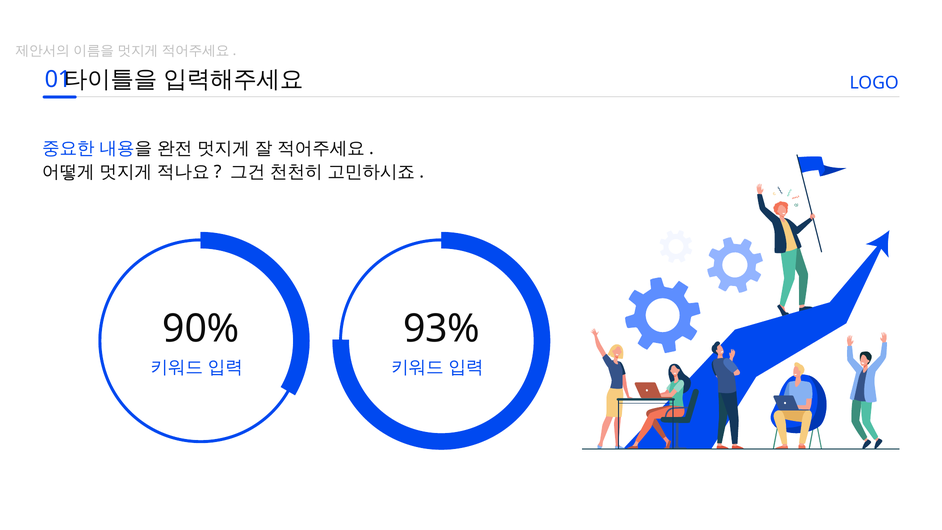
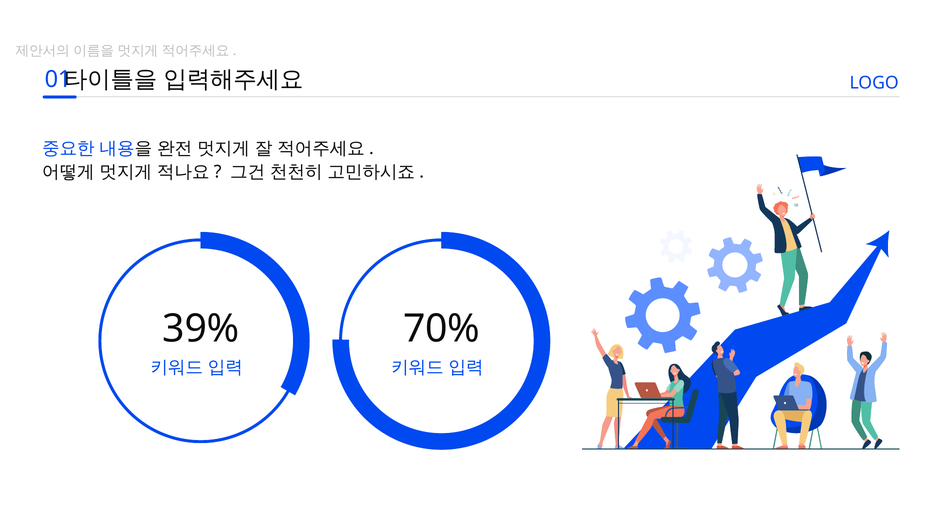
90%: 90% -> 39% (201, 329)
93%: 93% -> 70% (442, 329)
